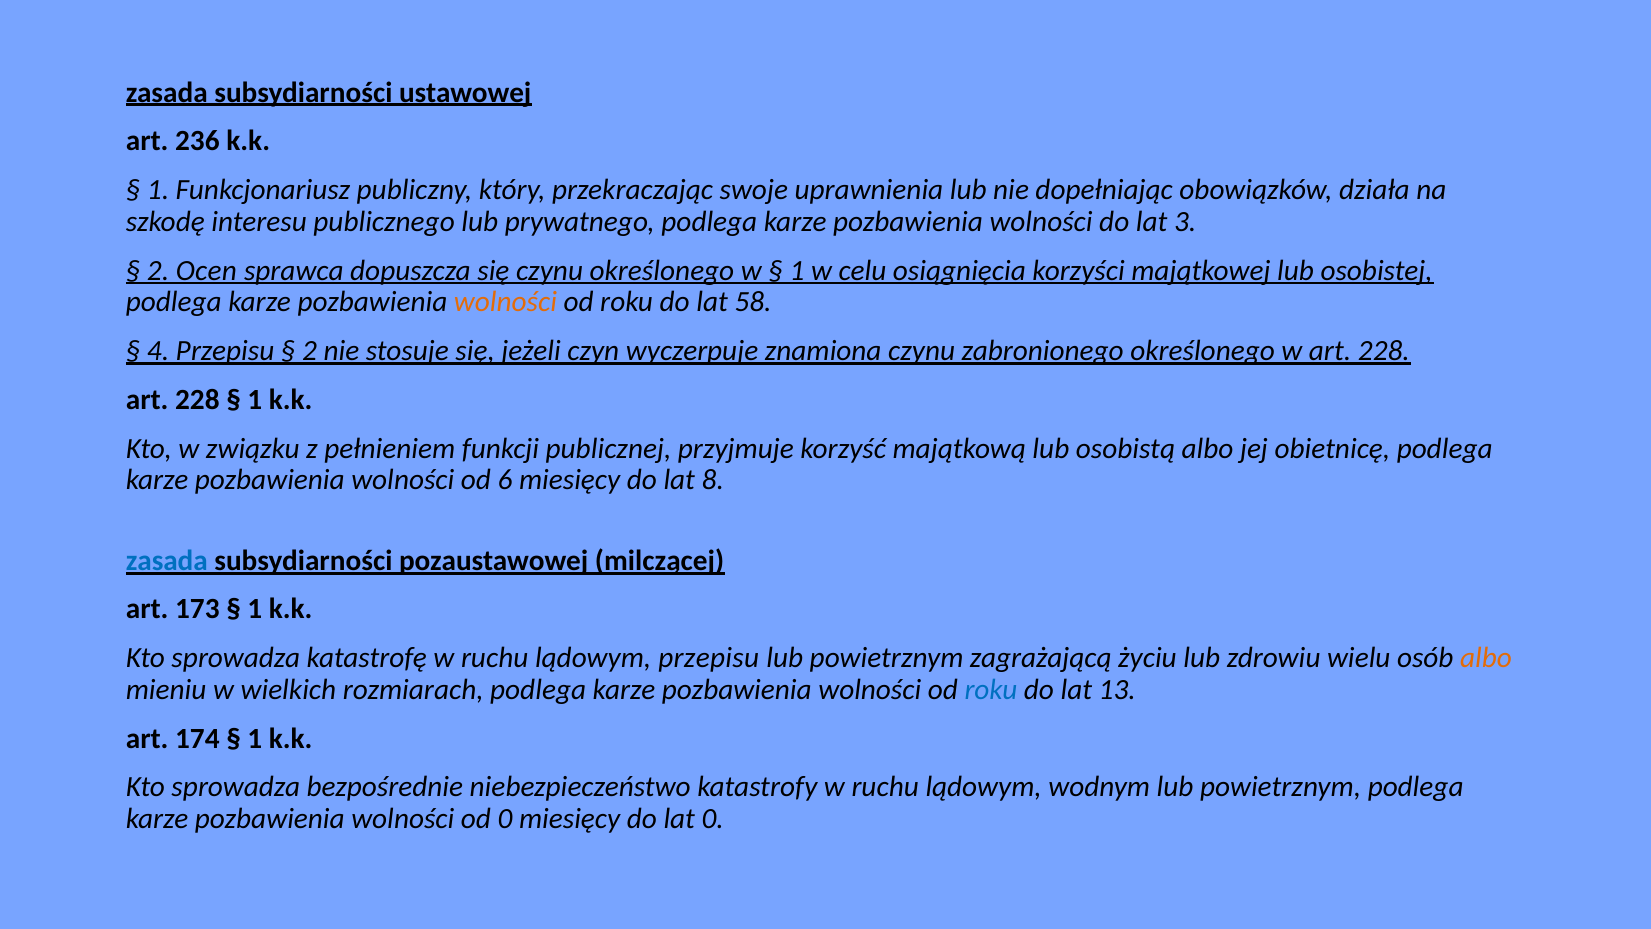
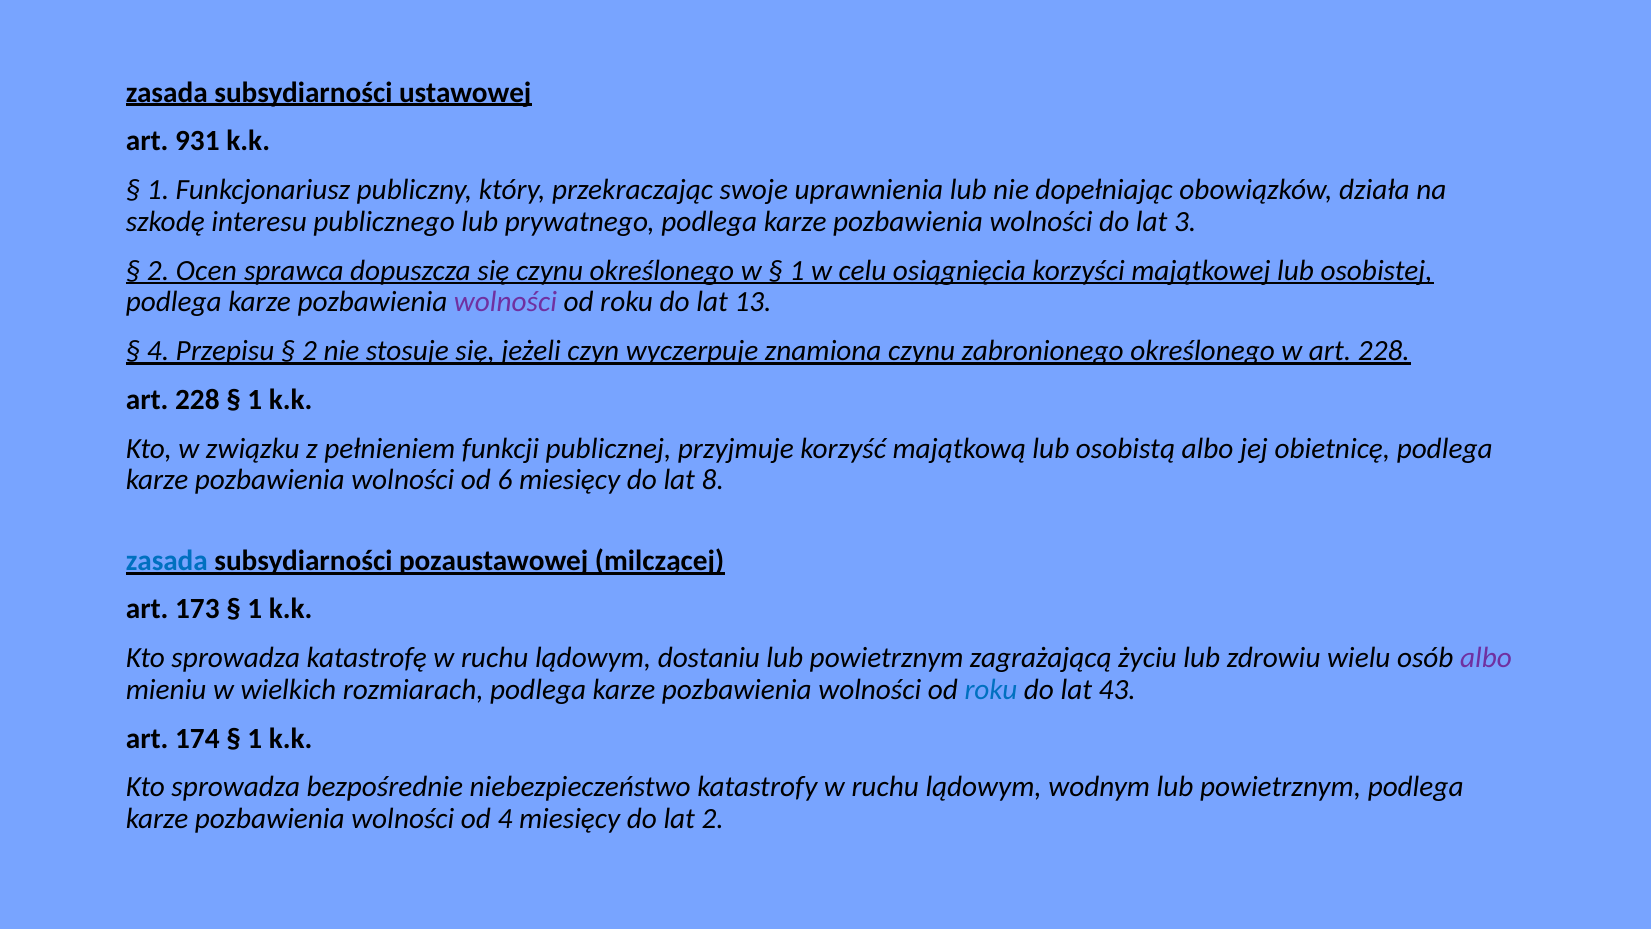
236: 236 -> 931 (197, 141)
wolności colour: orange -> purple (505, 302)
58: 58 -> 13 (753, 302)
lądowym przepisu: przepisu -> dostaniu (709, 658)
albo colour: orange -> purple (1486, 658)
13: 13 -> 43 (1117, 689)
od 0: 0 -> 4 (505, 819)
lat 0: 0 -> 2 (713, 819)
